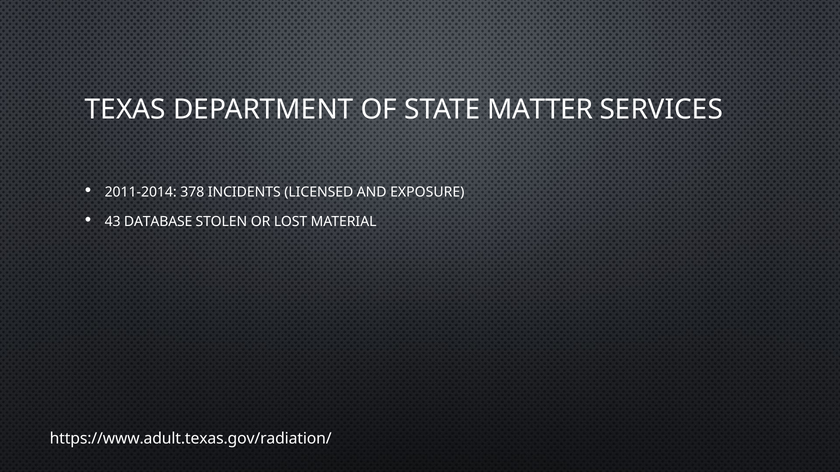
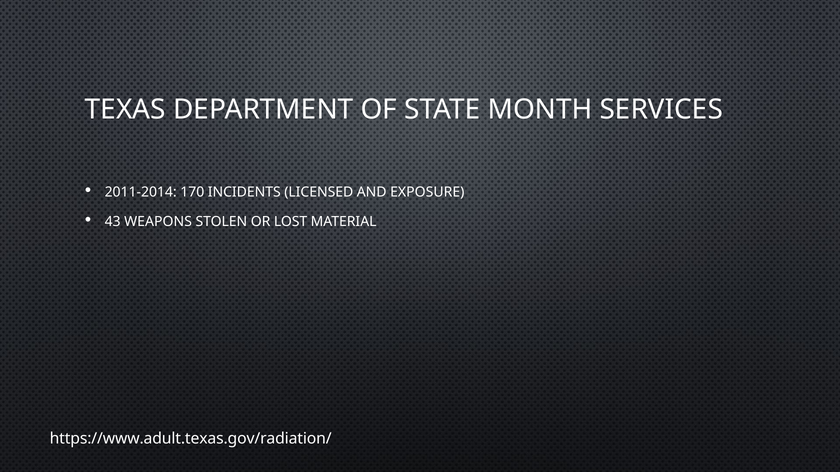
MATTER: MATTER -> MONTH (540, 110)
378: 378 -> 170 (192, 192)
DATABASE: DATABASE -> WEAPONS (158, 222)
